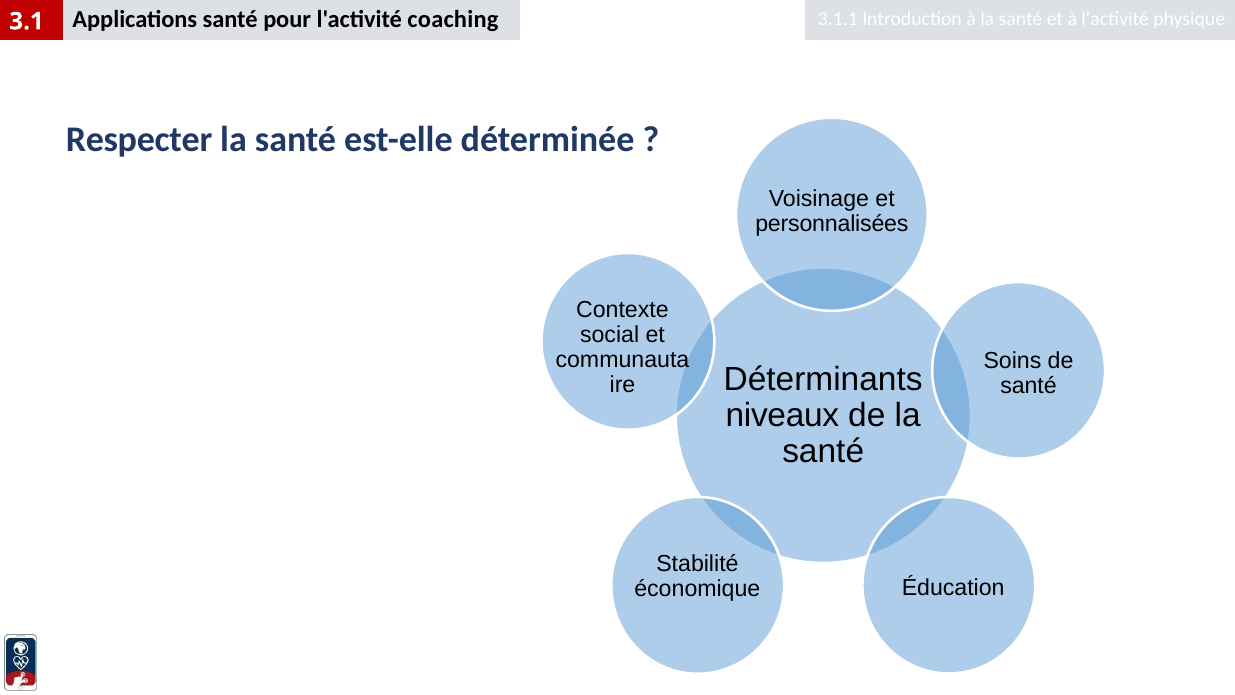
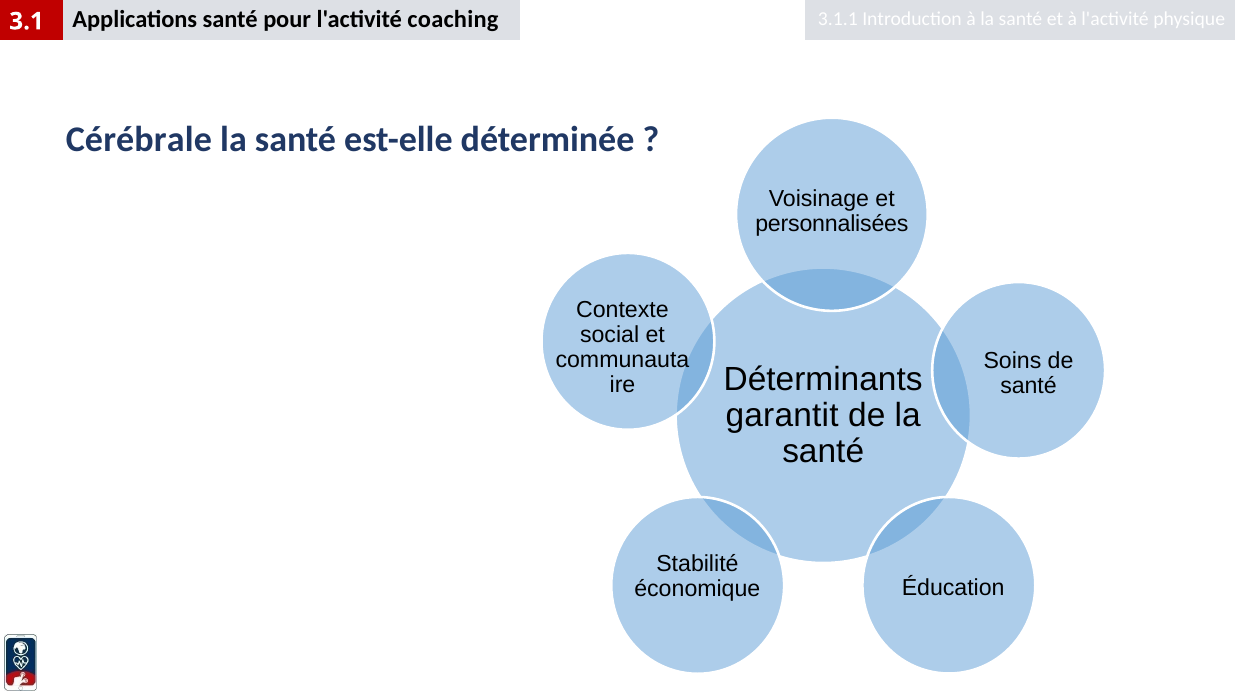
Respecter: Respecter -> Cérébrale (139, 140)
niveaux: niveaux -> garantit (782, 415)
